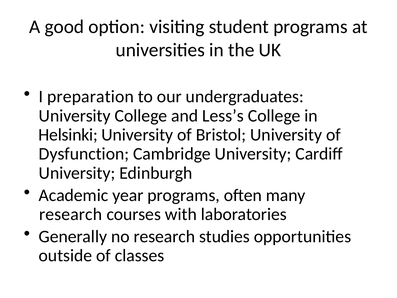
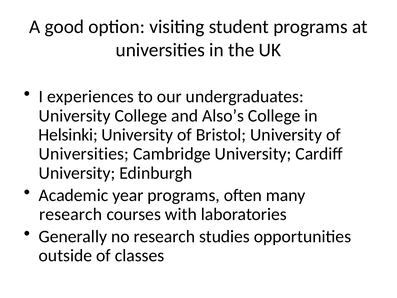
preparation: preparation -> experiences (91, 97)
Less’s: Less’s -> Also’s (223, 116)
Dysfunction: Dysfunction -> Universities (84, 154)
